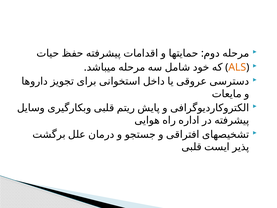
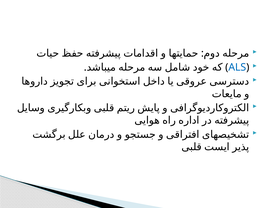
ALS colour: orange -> blue (237, 67)
